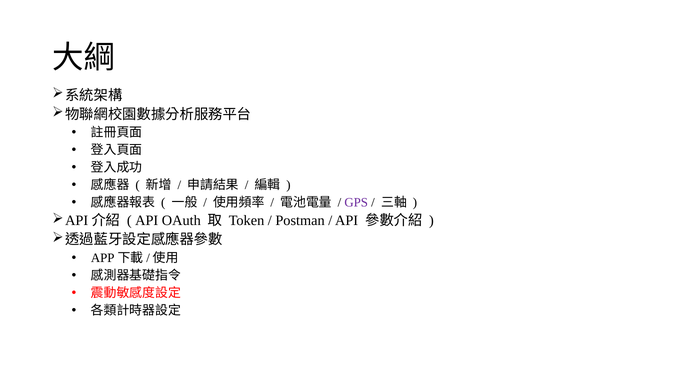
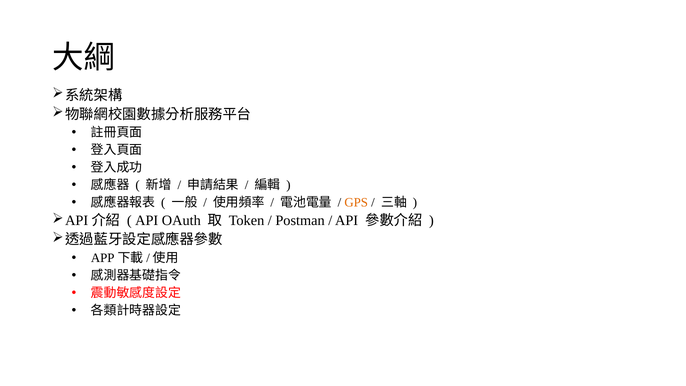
GPS colour: purple -> orange (356, 202)
